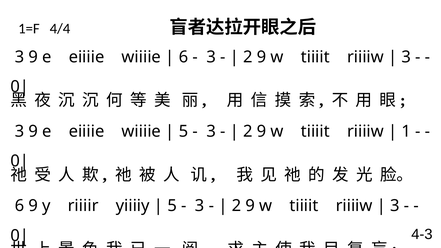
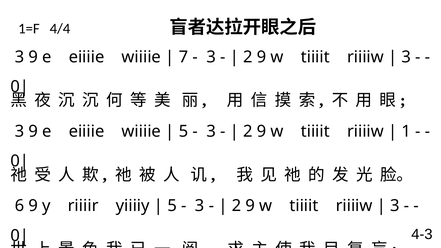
6: 6 -> 7 (183, 57)
